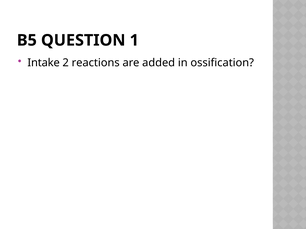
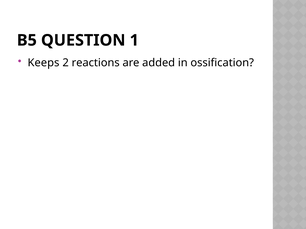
Intake: Intake -> Keeps (43, 63)
